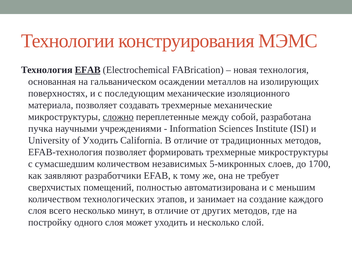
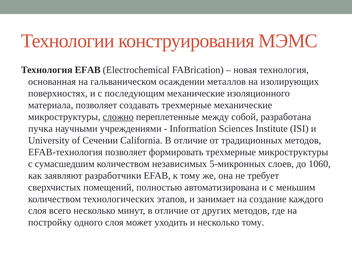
EFAB underline: present -> none (88, 70)
of Уходить: Уходить -> Сечении (100, 140)
1700: 1700 -> 1060 (320, 164)
несколько слой: слой -> тому (253, 223)
